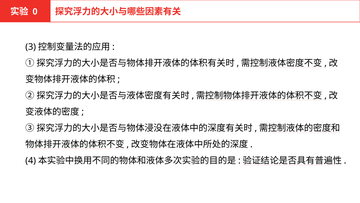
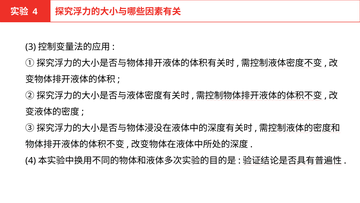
0: 0 -> 4 (35, 12)
